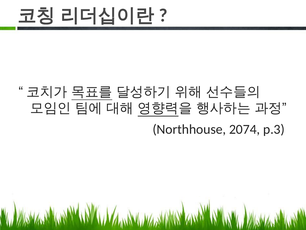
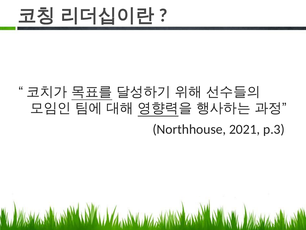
2074: 2074 -> 2021 (245, 129)
